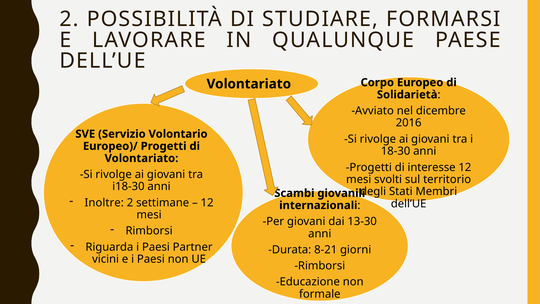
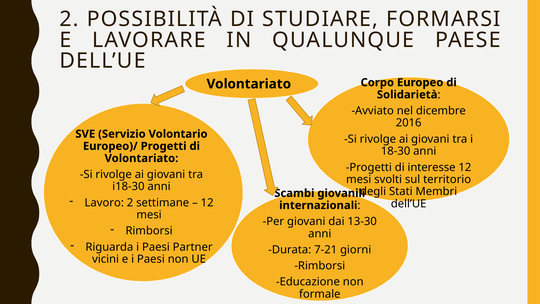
Inoltre: Inoltre -> Lavoro (104, 203)
8-21: 8-21 -> 7-21 (326, 250)
